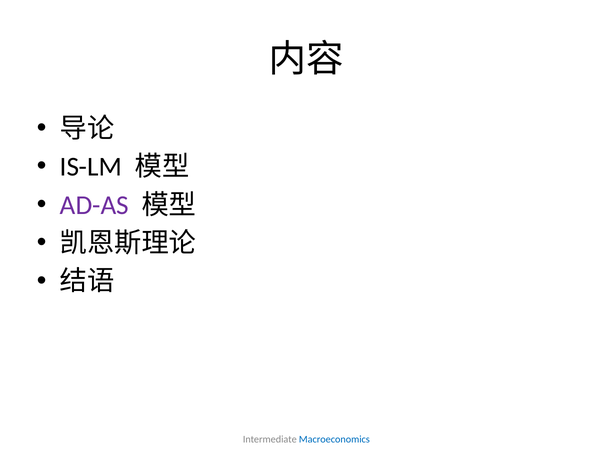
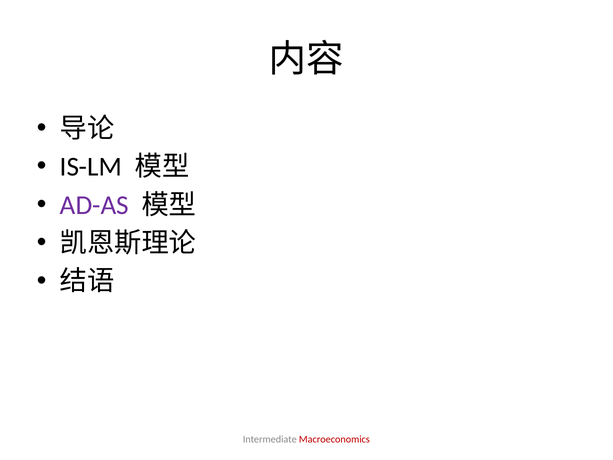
Macroeconomics colour: blue -> red (334, 439)
